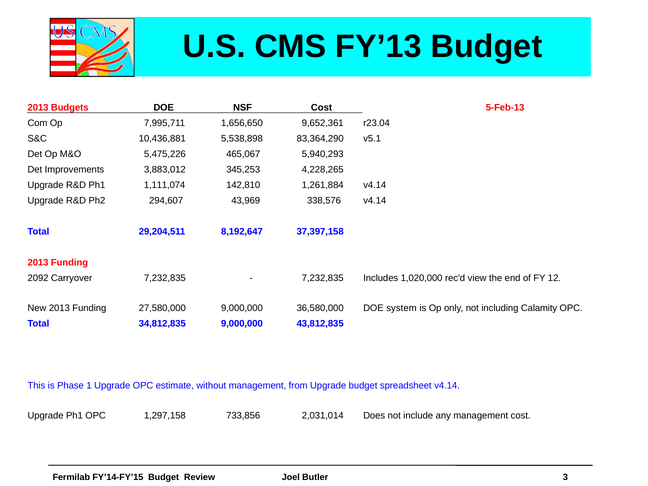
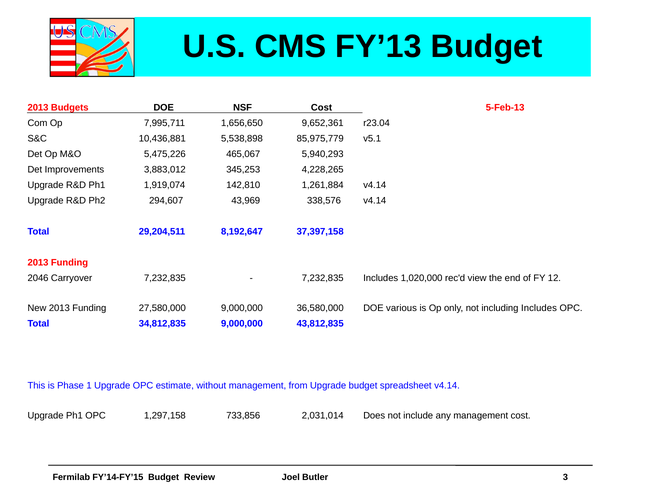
83,364,290: 83,364,290 -> 85,975,779 (320, 139)
1,111,074: 1,111,074 -> 1,919,074 (165, 185)
2092: 2092 -> 2046 (38, 278)
system: system -> various (401, 308)
including Calamity: Calamity -> Includes (539, 308)
